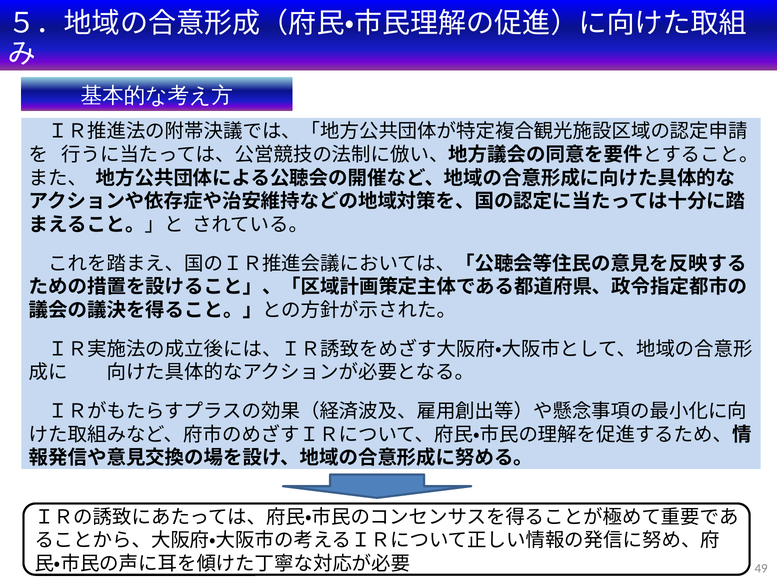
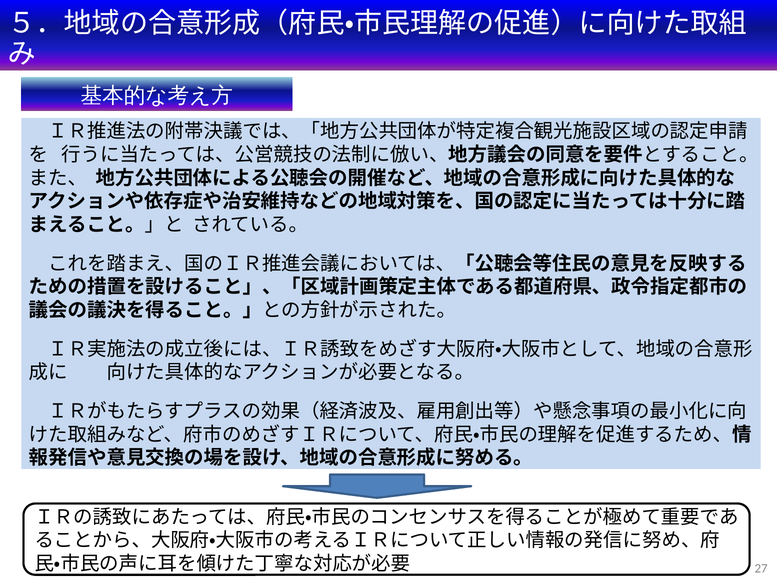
49: 49 -> 27 (761, 568)
